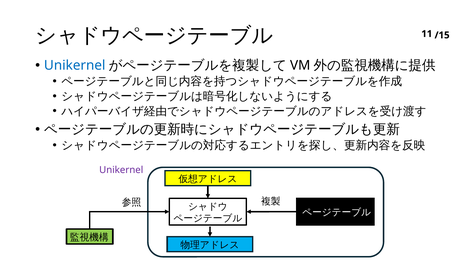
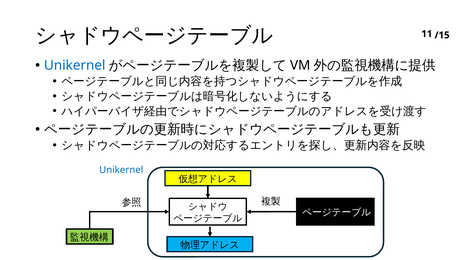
Unikernel colour: purple -> blue (121, 170)
